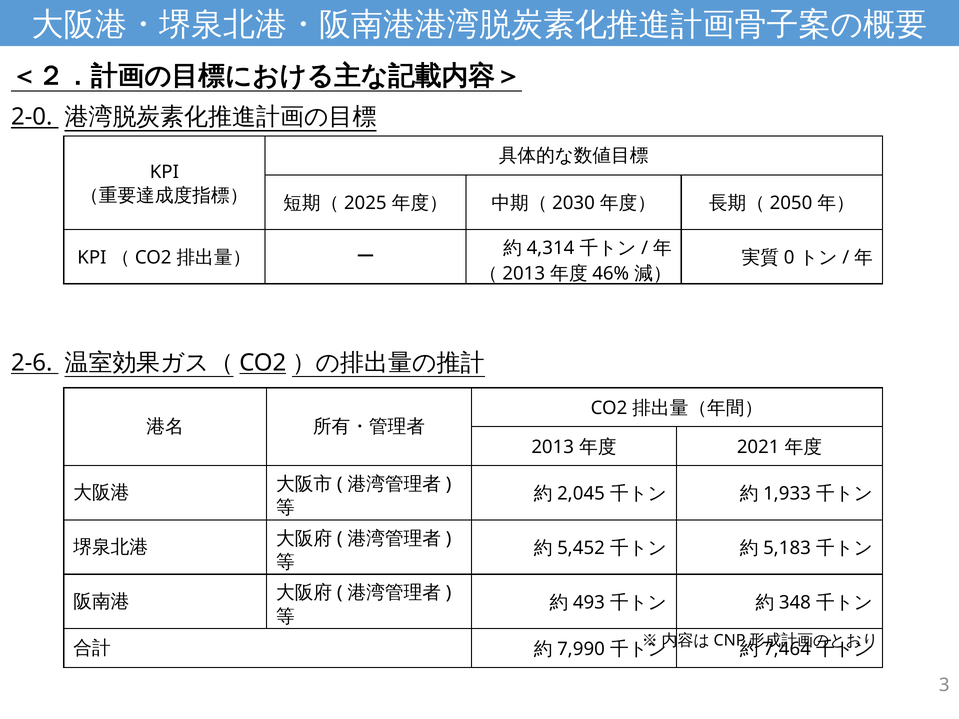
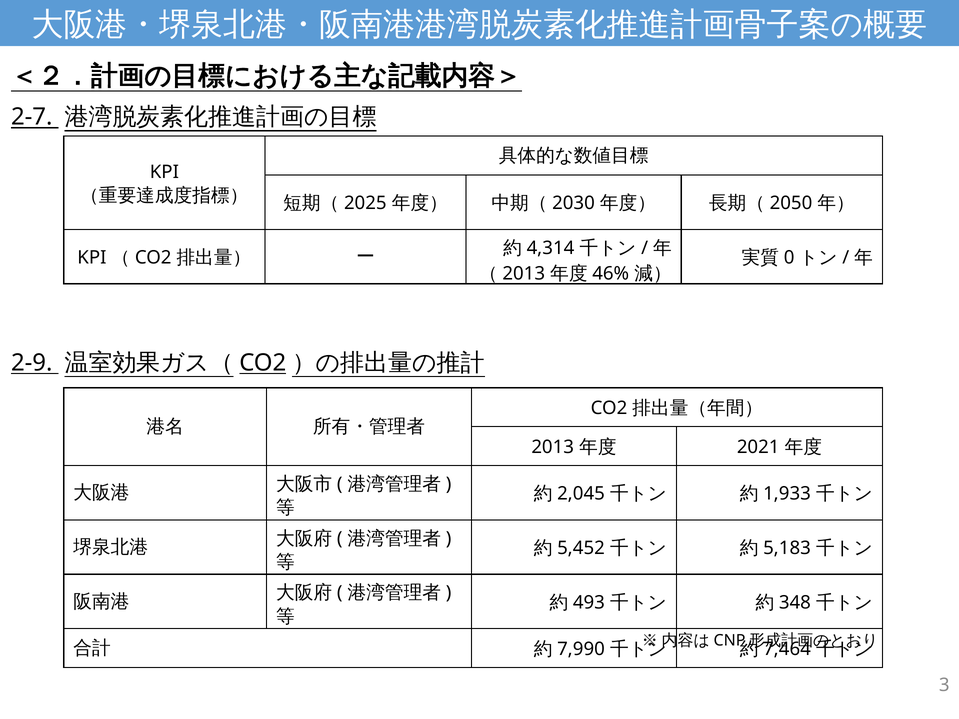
2-0: 2-0 -> 2-7 (32, 117)
2-6: 2-6 -> 2-9 (32, 363)
